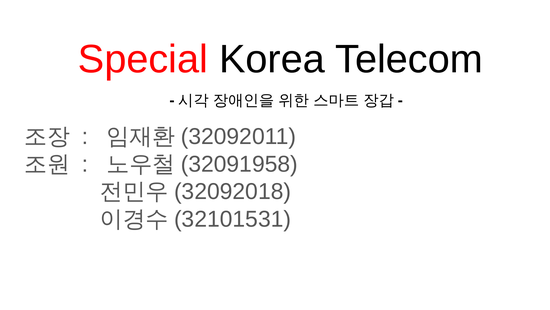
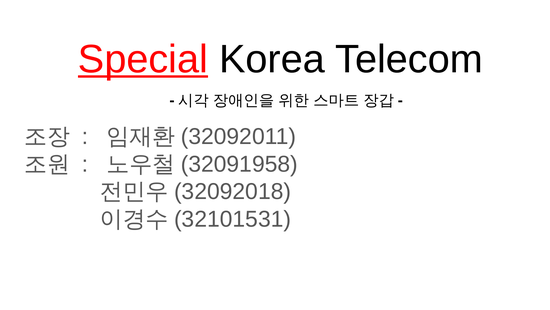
Special underline: none -> present (143, 59)
